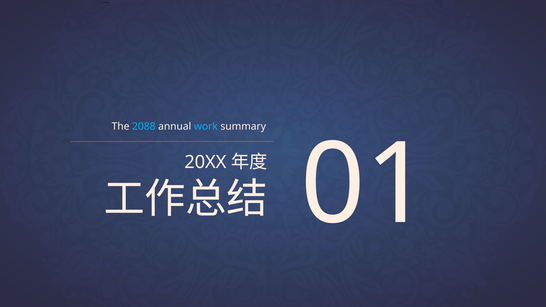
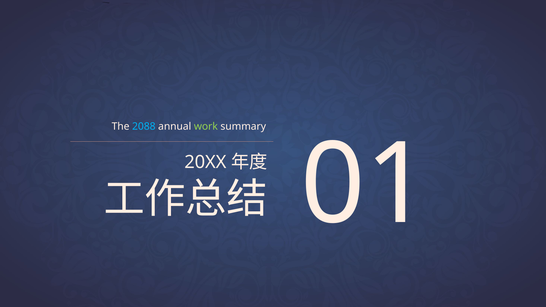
work colour: light blue -> light green (206, 127)
